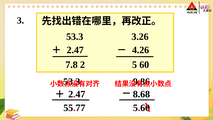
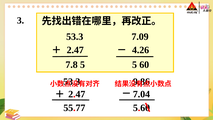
3.26: 3.26 -> 7.09 (140, 37)
7.8 2: 2 -> 5 (83, 65)
8.68: 8.68 -> 7.04 (141, 94)
